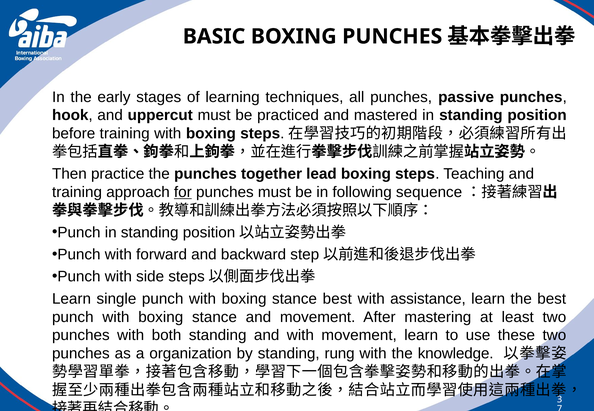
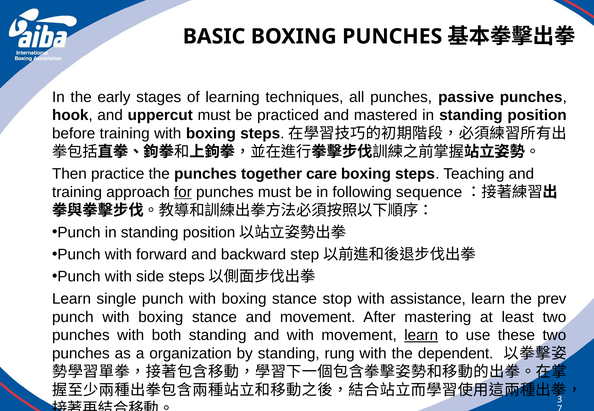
lead: lead -> care (322, 174)
stance best: best -> stop (337, 299)
the best: best -> prev (552, 299)
learn underline: none -> present (421, 335)
knowledge: knowledge -> dependent (456, 354)
